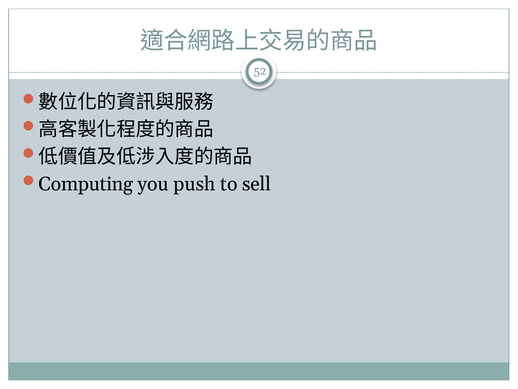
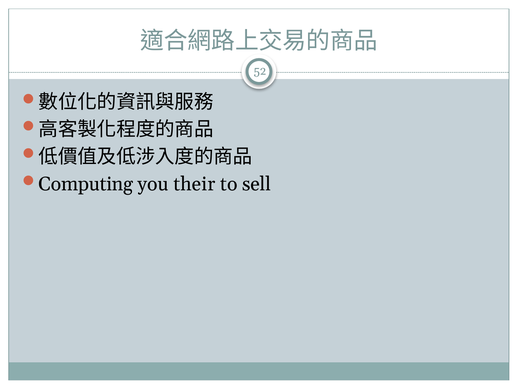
push: push -> their (194, 184)
